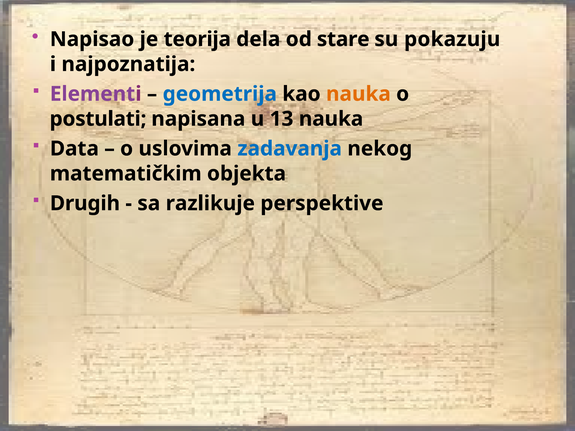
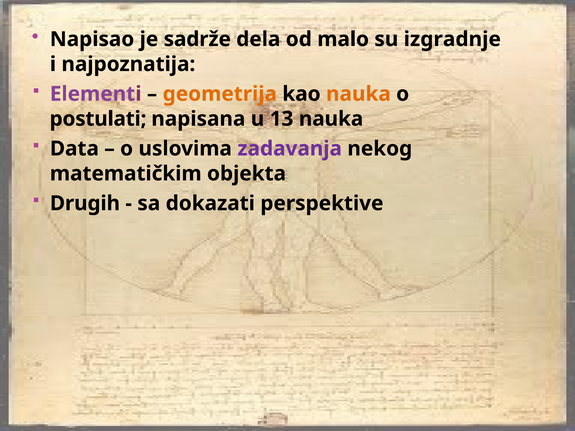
teorija: teorija -> sadrže (197, 39)
stare: stare -> malo (343, 39)
pokazuju: pokazuju -> izgradnje (452, 39)
geometrija colour: blue -> orange (220, 94)
zadavanja colour: blue -> purple (290, 149)
razlikuje: razlikuje -> dokazati (210, 203)
